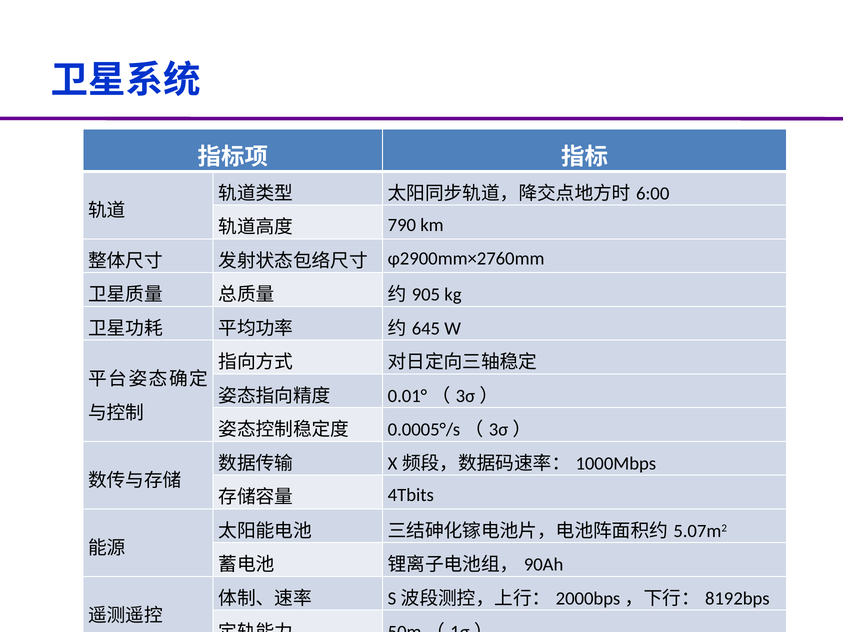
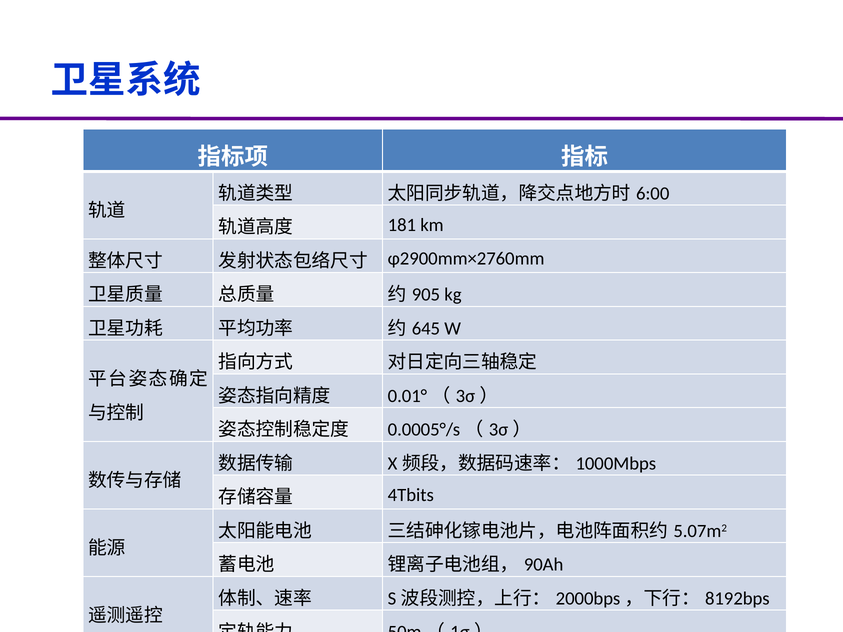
790: 790 -> 181 (402, 225)
